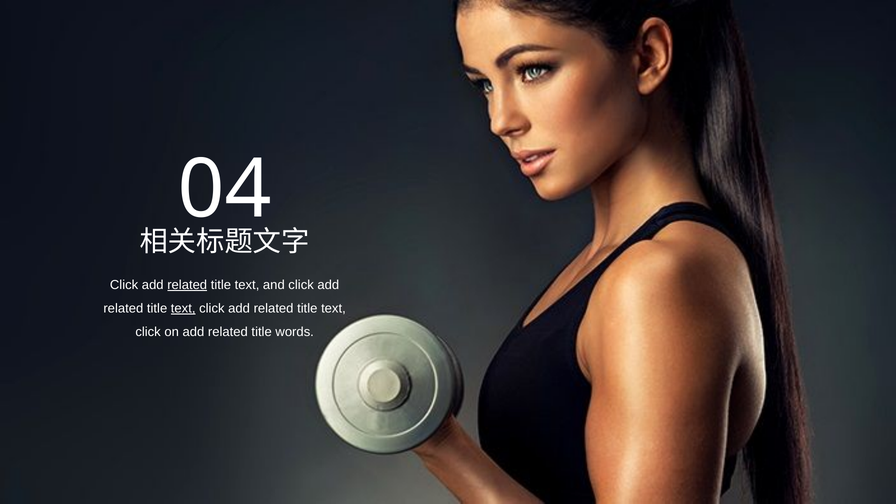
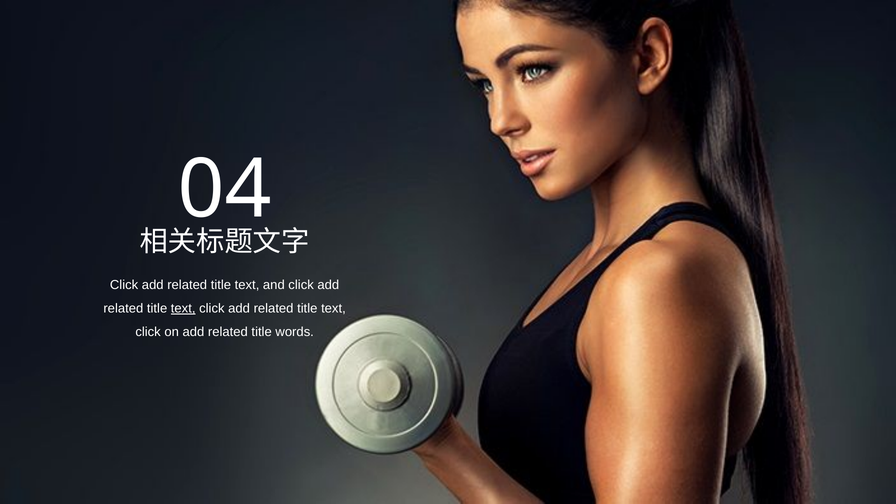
related underline: present -> none (187, 285)
